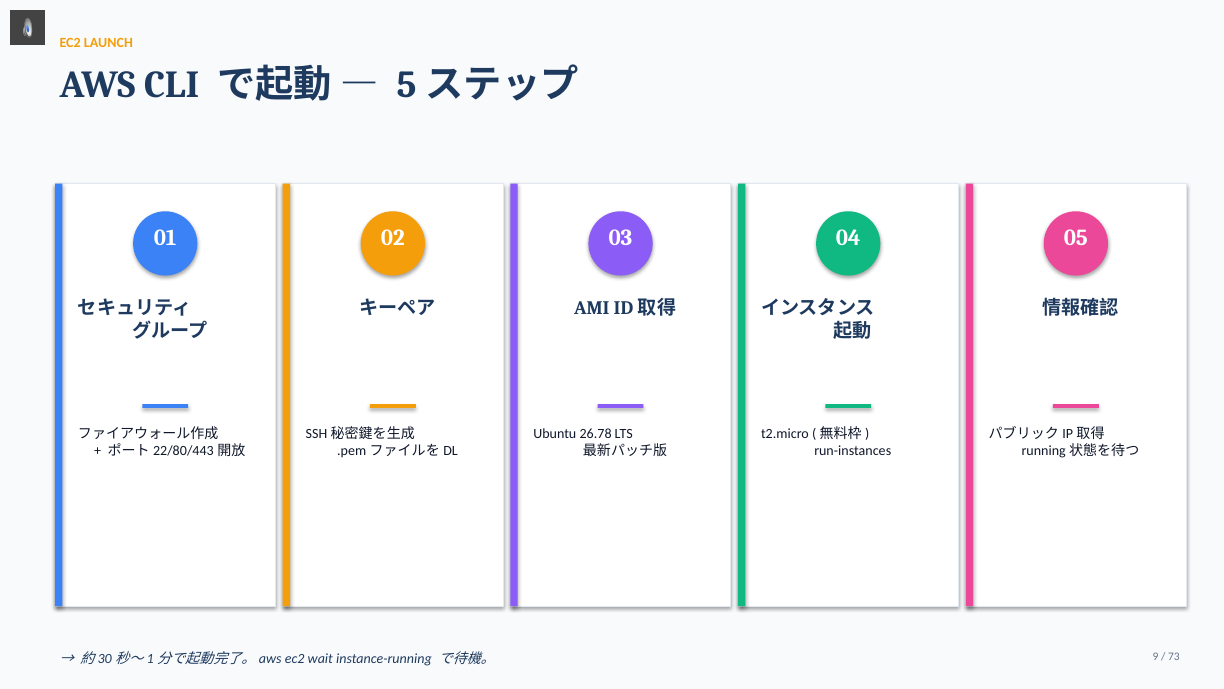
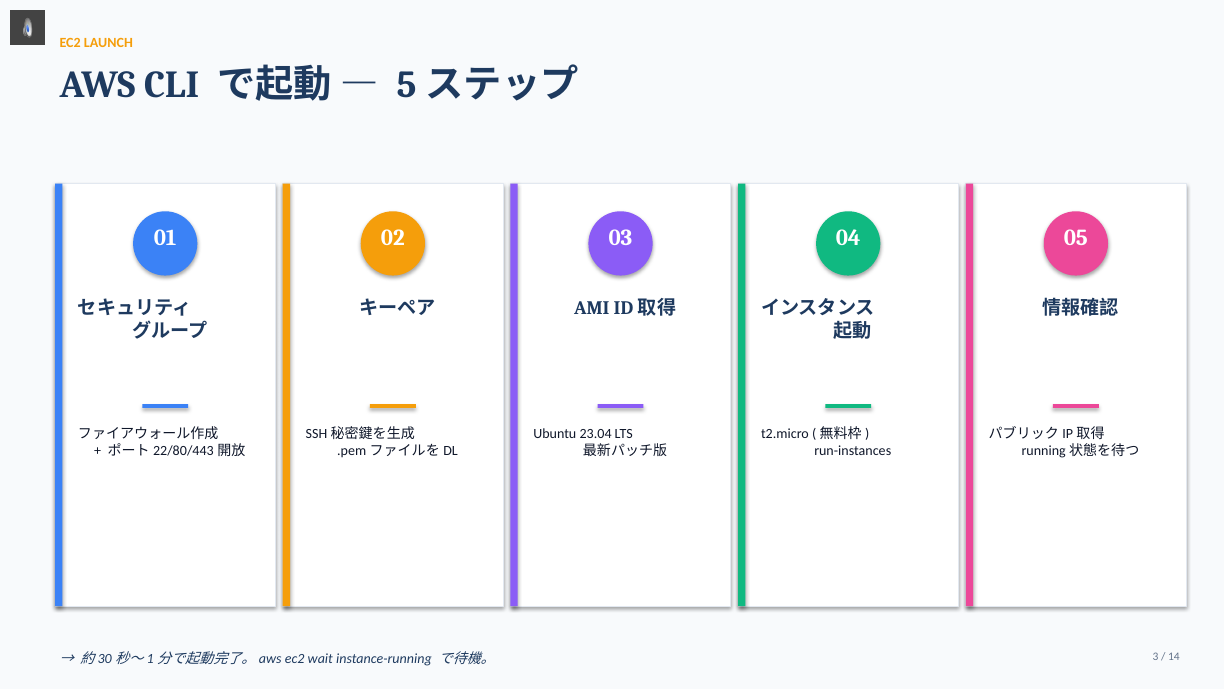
26.78: 26.78 -> 23.04 (596, 433)
9: 9 -> 3 (1156, 657)
73: 73 -> 14 (1174, 657)
